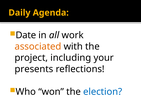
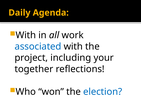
Date: Date -> With (26, 35)
associated colour: orange -> blue (38, 46)
presents: presents -> together (34, 69)
